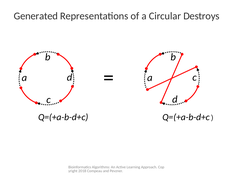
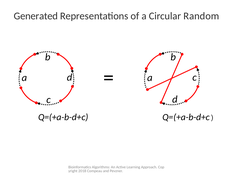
Destroys: Destroys -> Random (201, 16)
